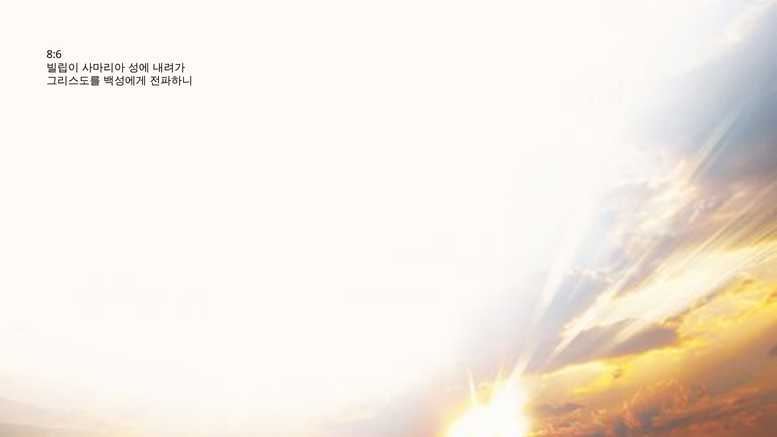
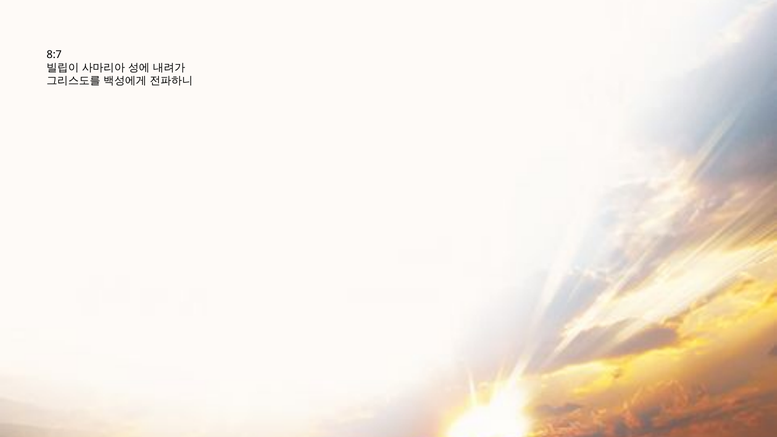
8:6: 8:6 -> 8:7 (54, 55)
